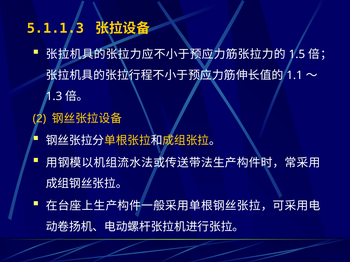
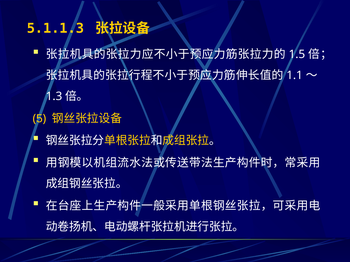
2: 2 -> 5 (39, 119)
